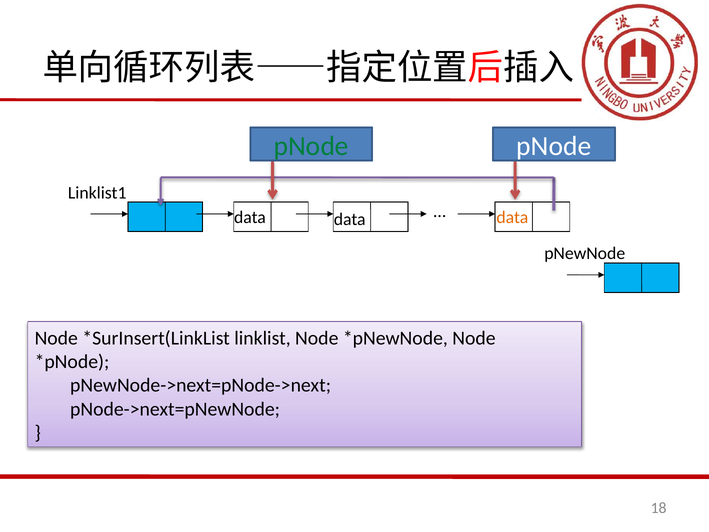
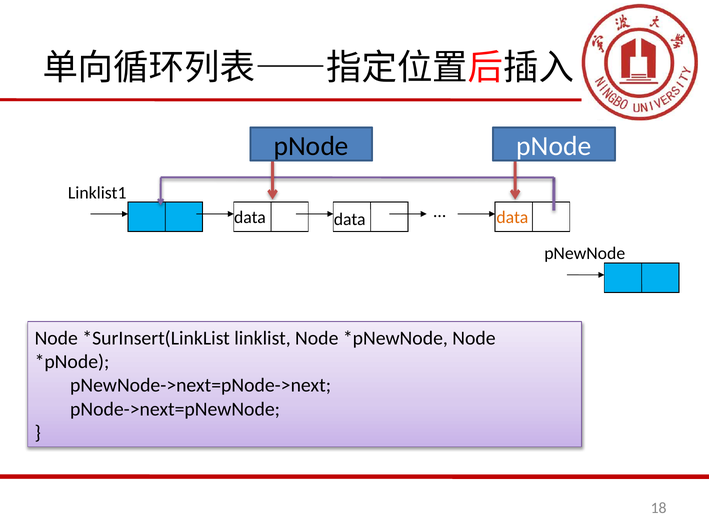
pNode colour: green -> black (311, 146)
